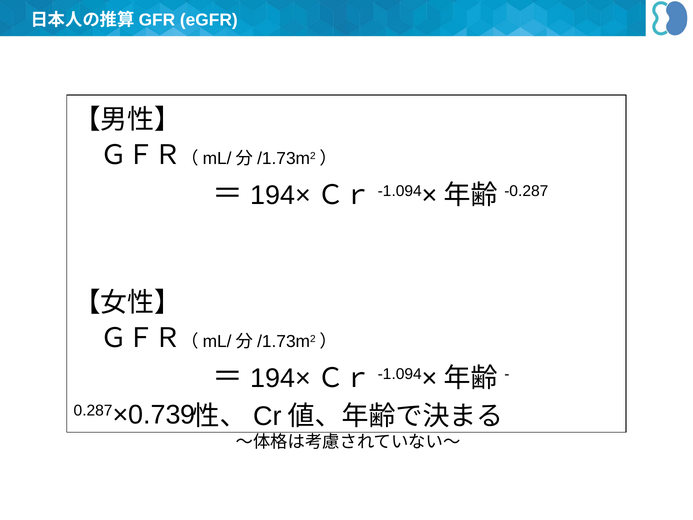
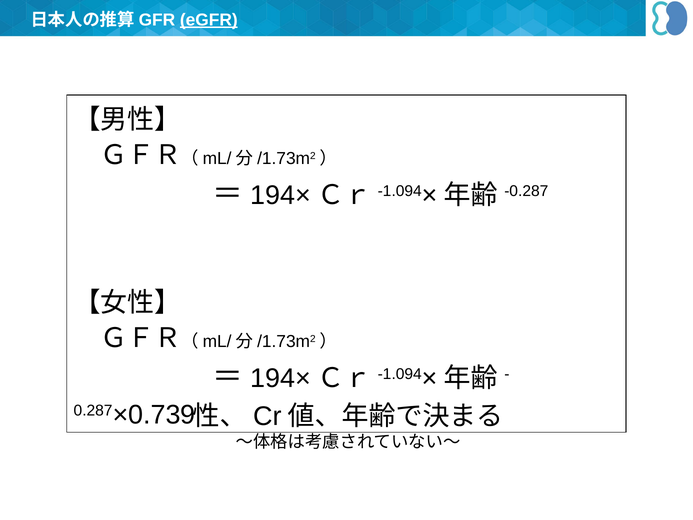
eGFR underline: none -> present (209, 20)
